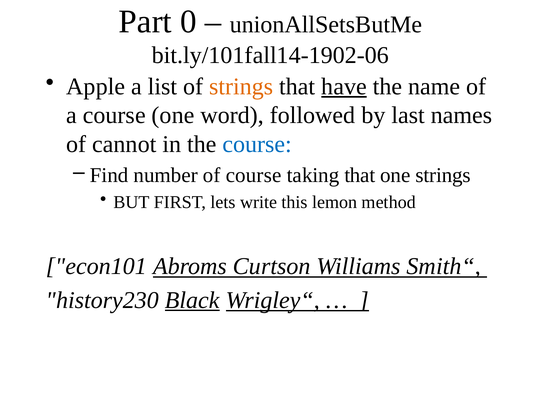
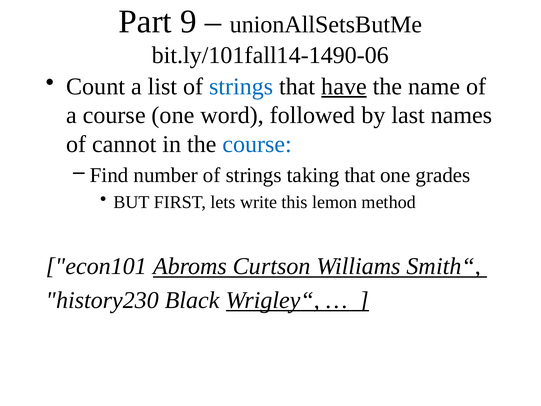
0: 0 -> 9 (188, 22)
bit.ly/101fall14-1902-06: bit.ly/101fall14-1902-06 -> bit.ly/101fall14-1490-06 (270, 55)
Apple: Apple -> Count (96, 86)
strings colour: orange -> blue (241, 86)
number of course: course -> strings (254, 175)
one strings: strings -> grades (443, 175)
Black underline: present -> none (192, 300)
